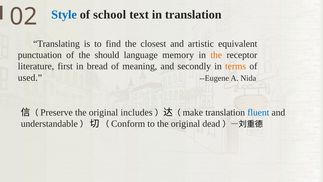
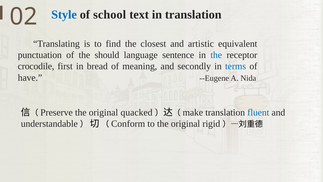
memory: memory -> sentence (178, 55)
the colour: orange -> blue (216, 55)
literature: literature -> crocodile (36, 66)
terms colour: orange -> blue (236, 66)
used: used -> have (30, 78)
includes: includes -> quacked (137, 112)
dead: dead -> rigid (211, 124)
